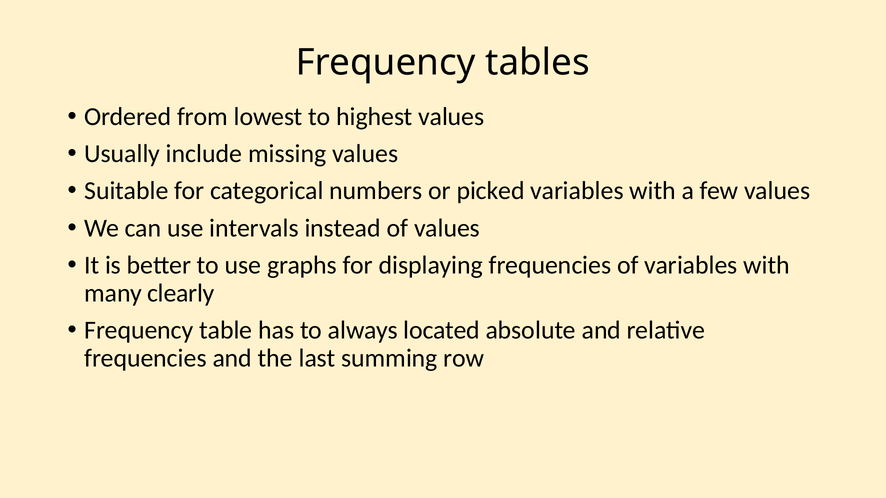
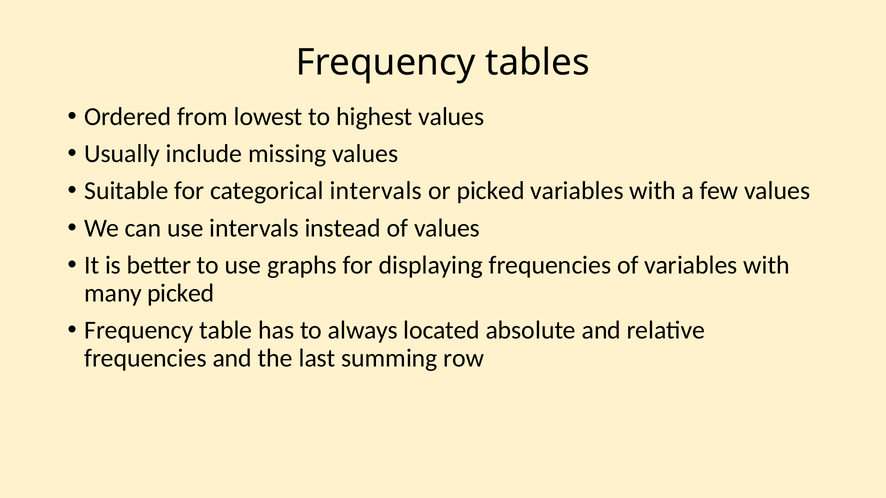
categorical numbers: numbers -> intervals (376, 191)
many clearly: clearly -> picked (181, 293)
